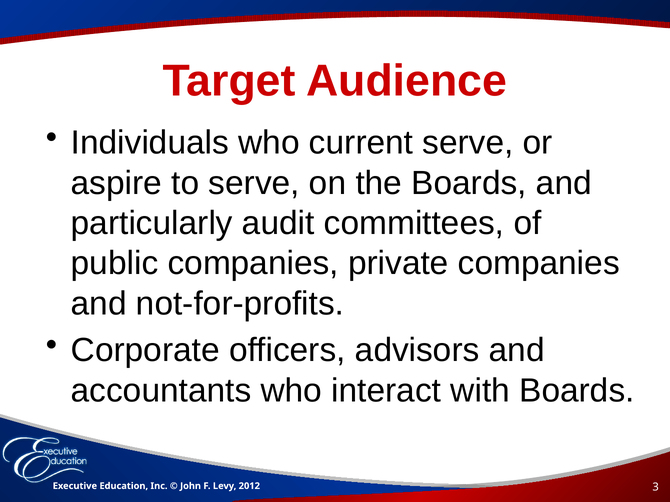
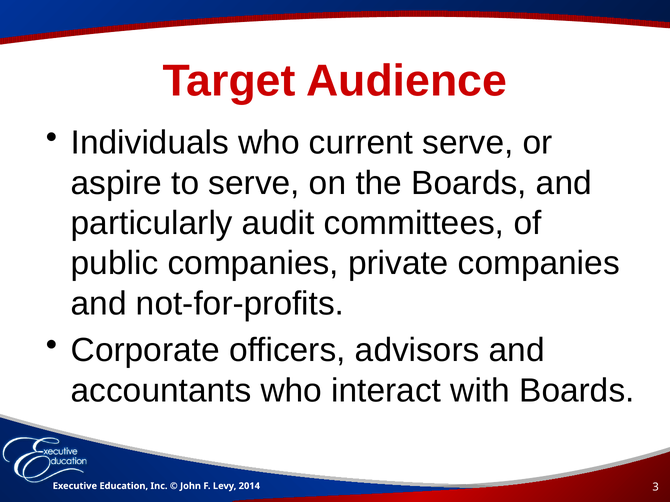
2012: 2012 -> 2014 (249, 486)
